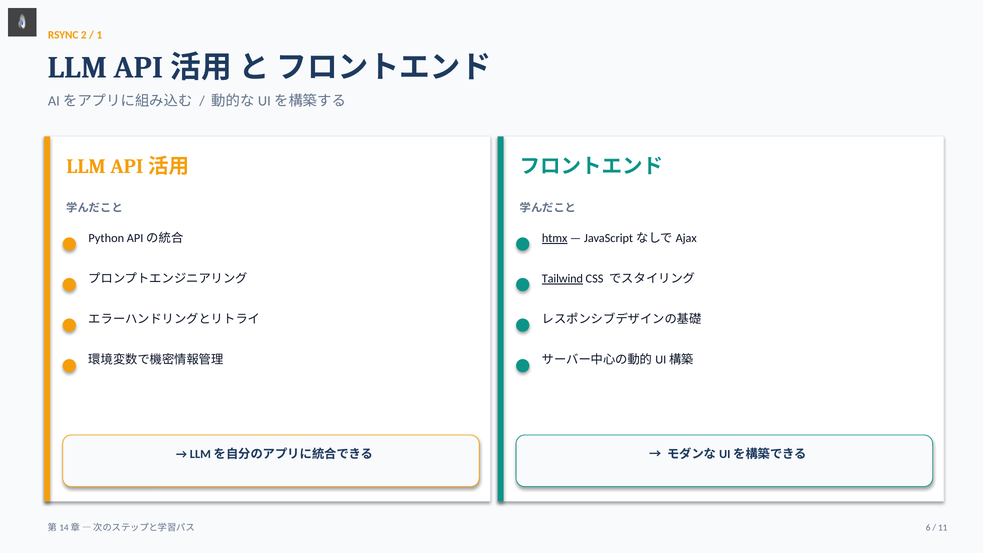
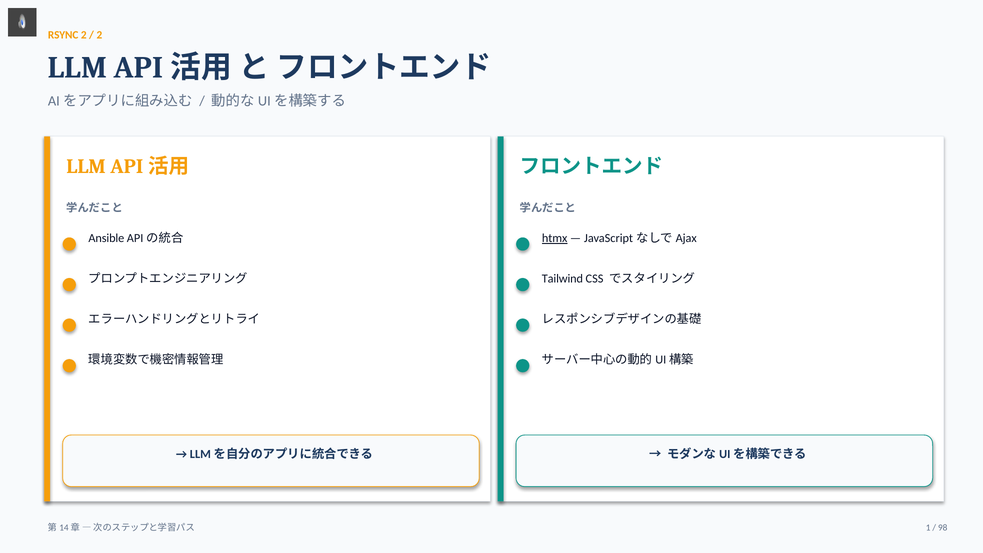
1: 1 -> 2 (99, 35)
Python: Python -> Ansible (106, 238)
Tailwind underline: present -> none (562, 279)
6: 6 -> 1 (928, 527)
11: 11 -> 98 (943, 527)
